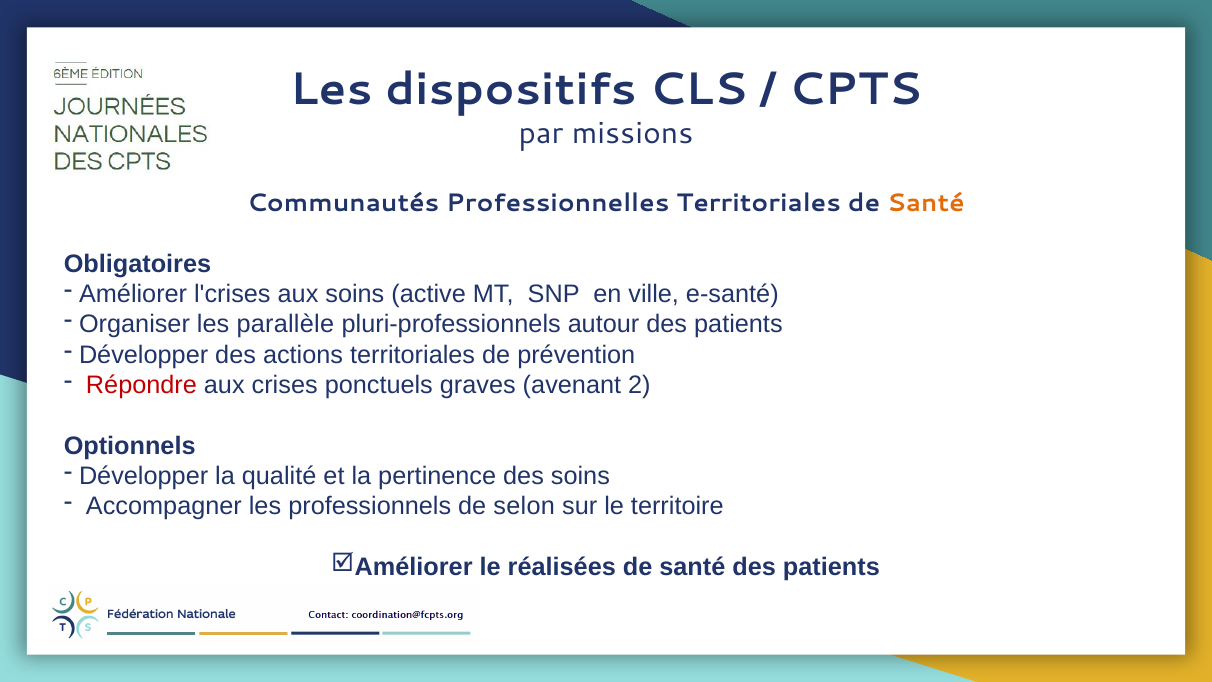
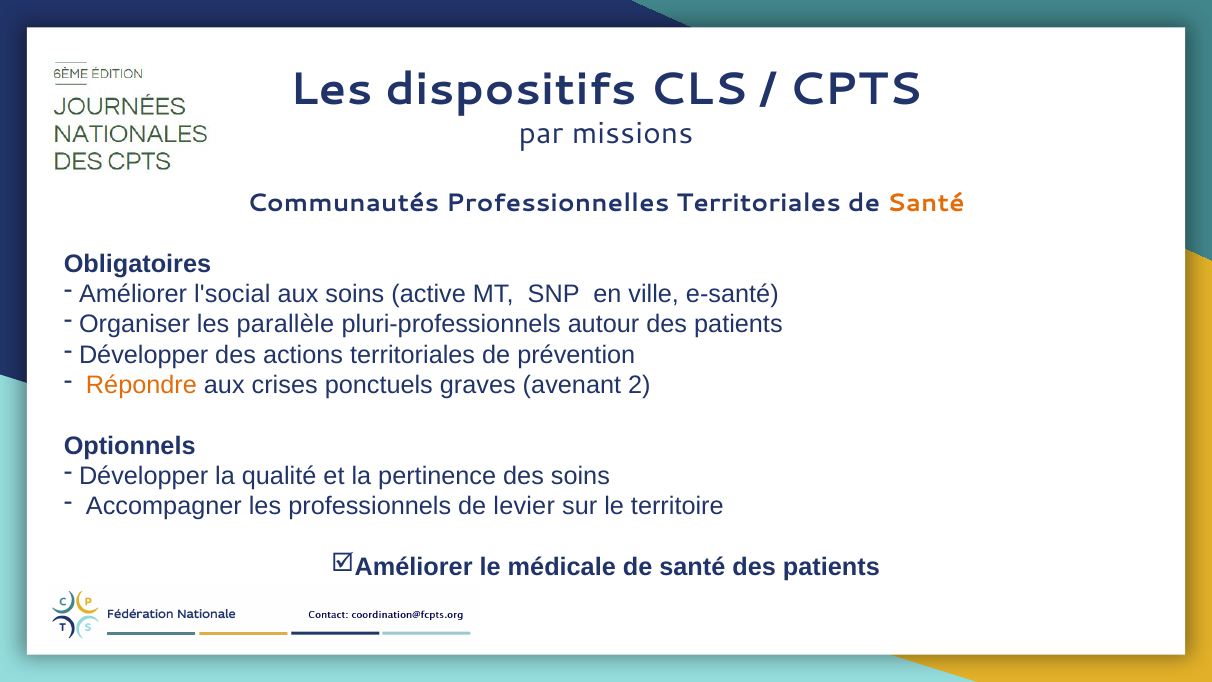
l'crises: l'crises -> l'social (232, 294)
Répondre colour: red -> orange (141, 385)
selon: selon -> levier (524, 506)
réalisées: réalisées -> médicale (562, 567)
